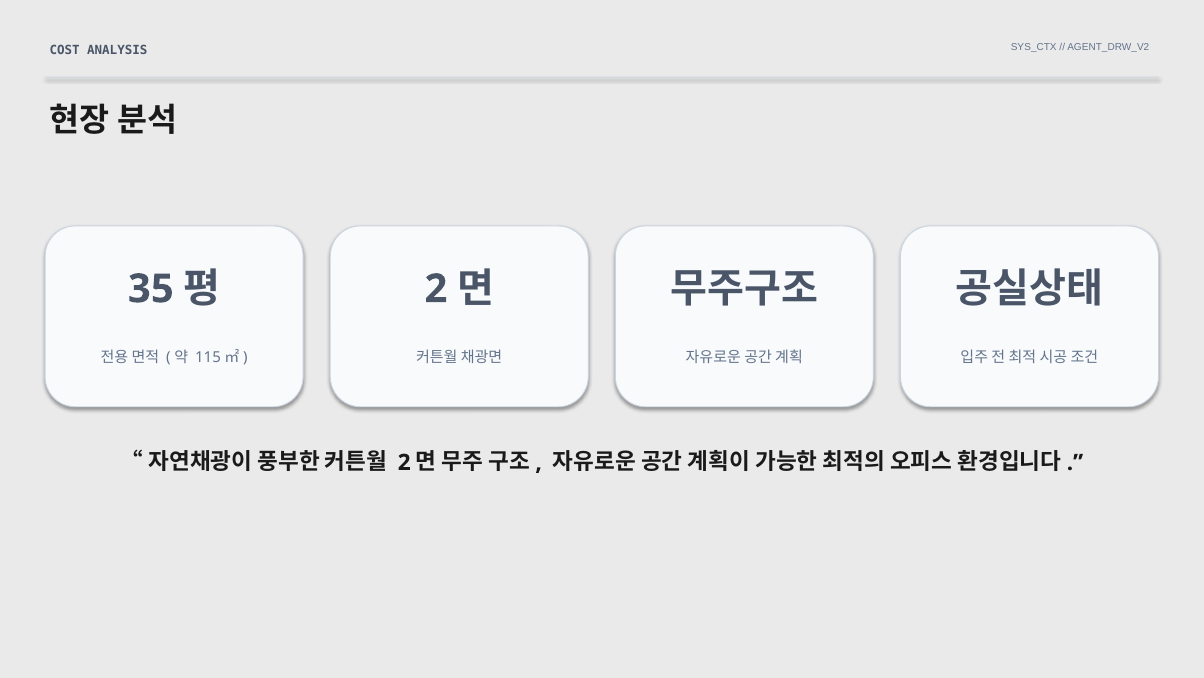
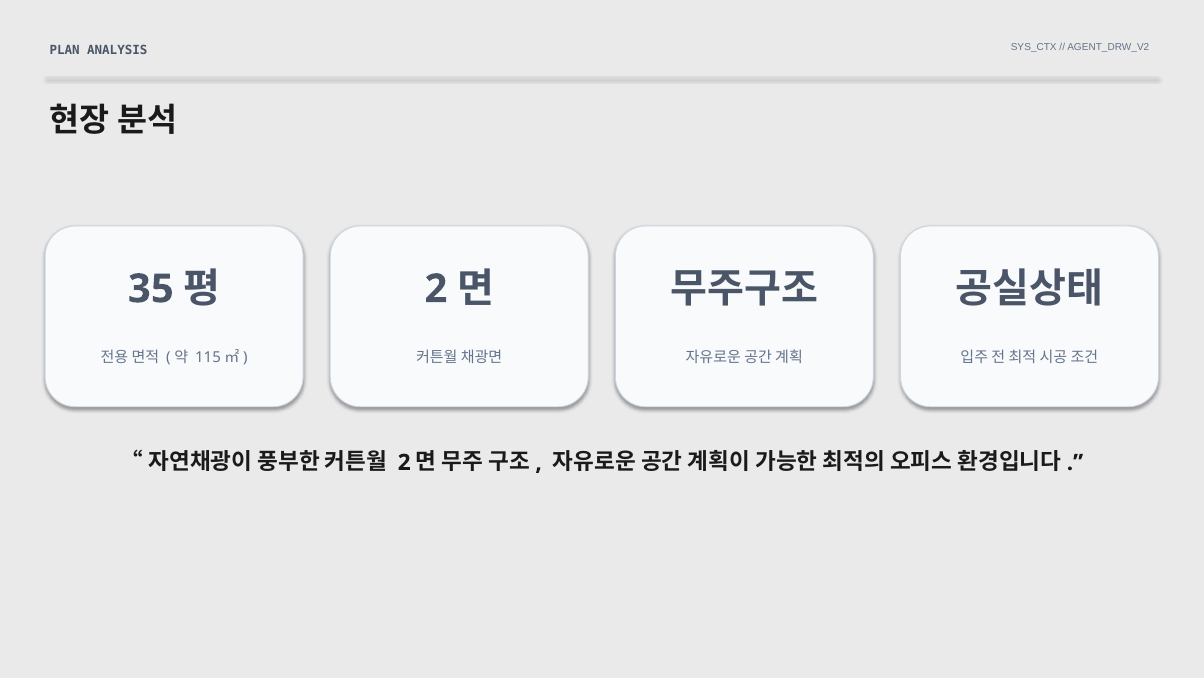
COST: COST -> PLAN (65, 51)
